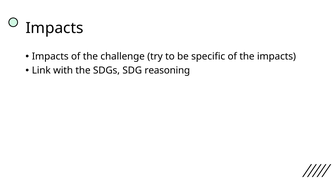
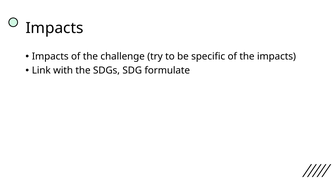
reasoning: reasoning -> formulate (167, 71)
